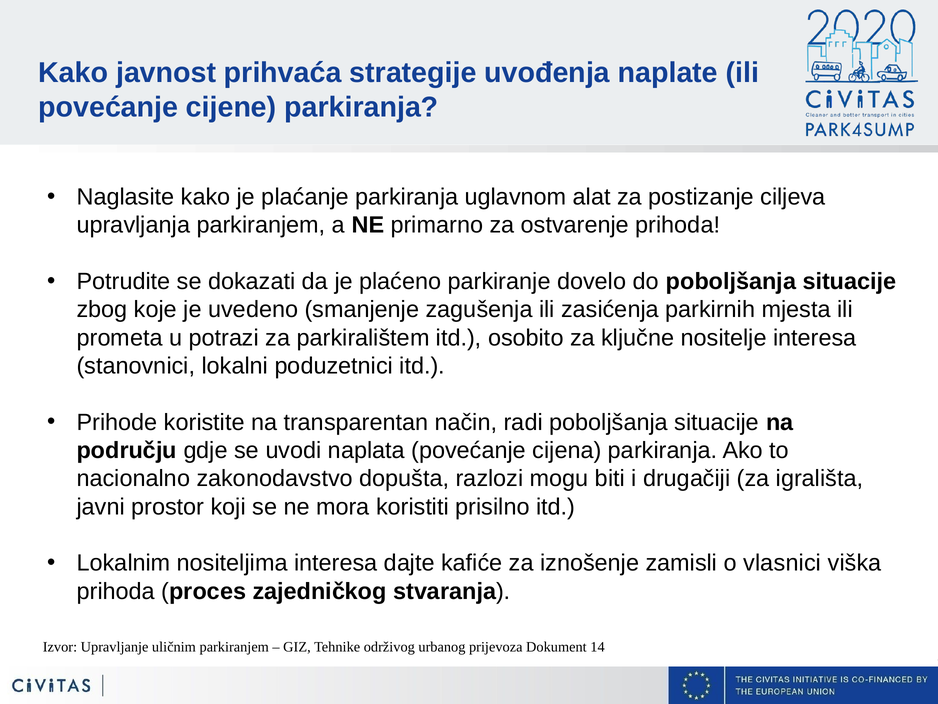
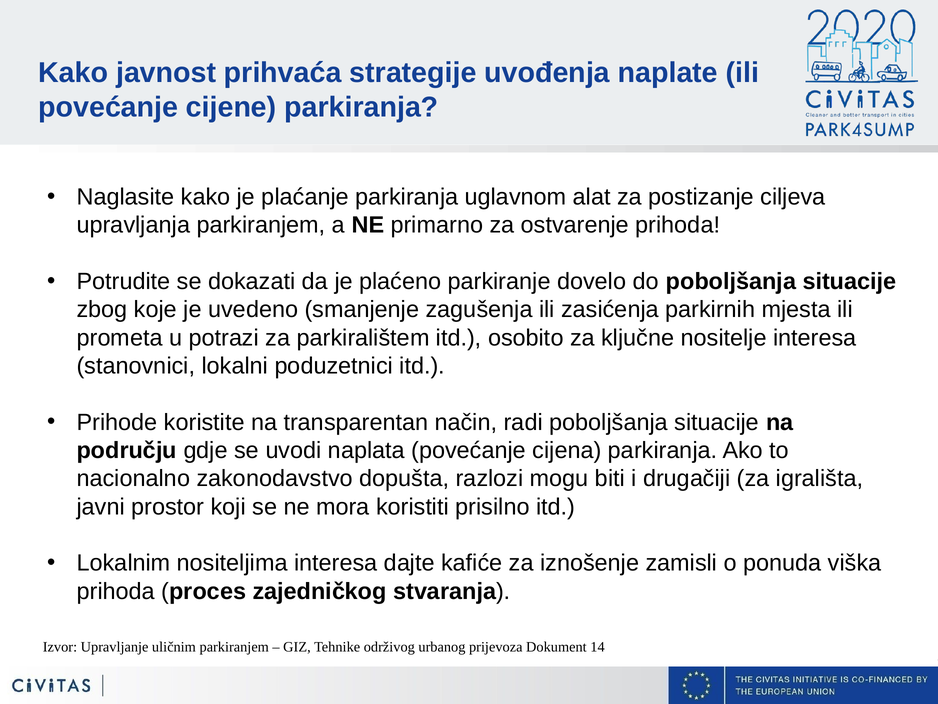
vlasnici: vlasnici -> ponuda (782, 563)
